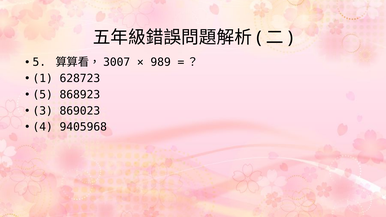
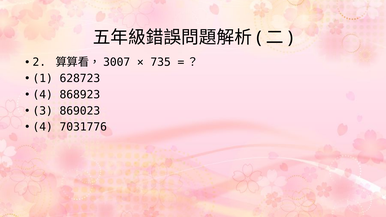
5: 5 -> 2 (39, 62)
989: 989 -> 735 (161, 62)
5: 5 -> 4 (43, 95)
9405968: 9405968 -> 7031776 (83, 127)
